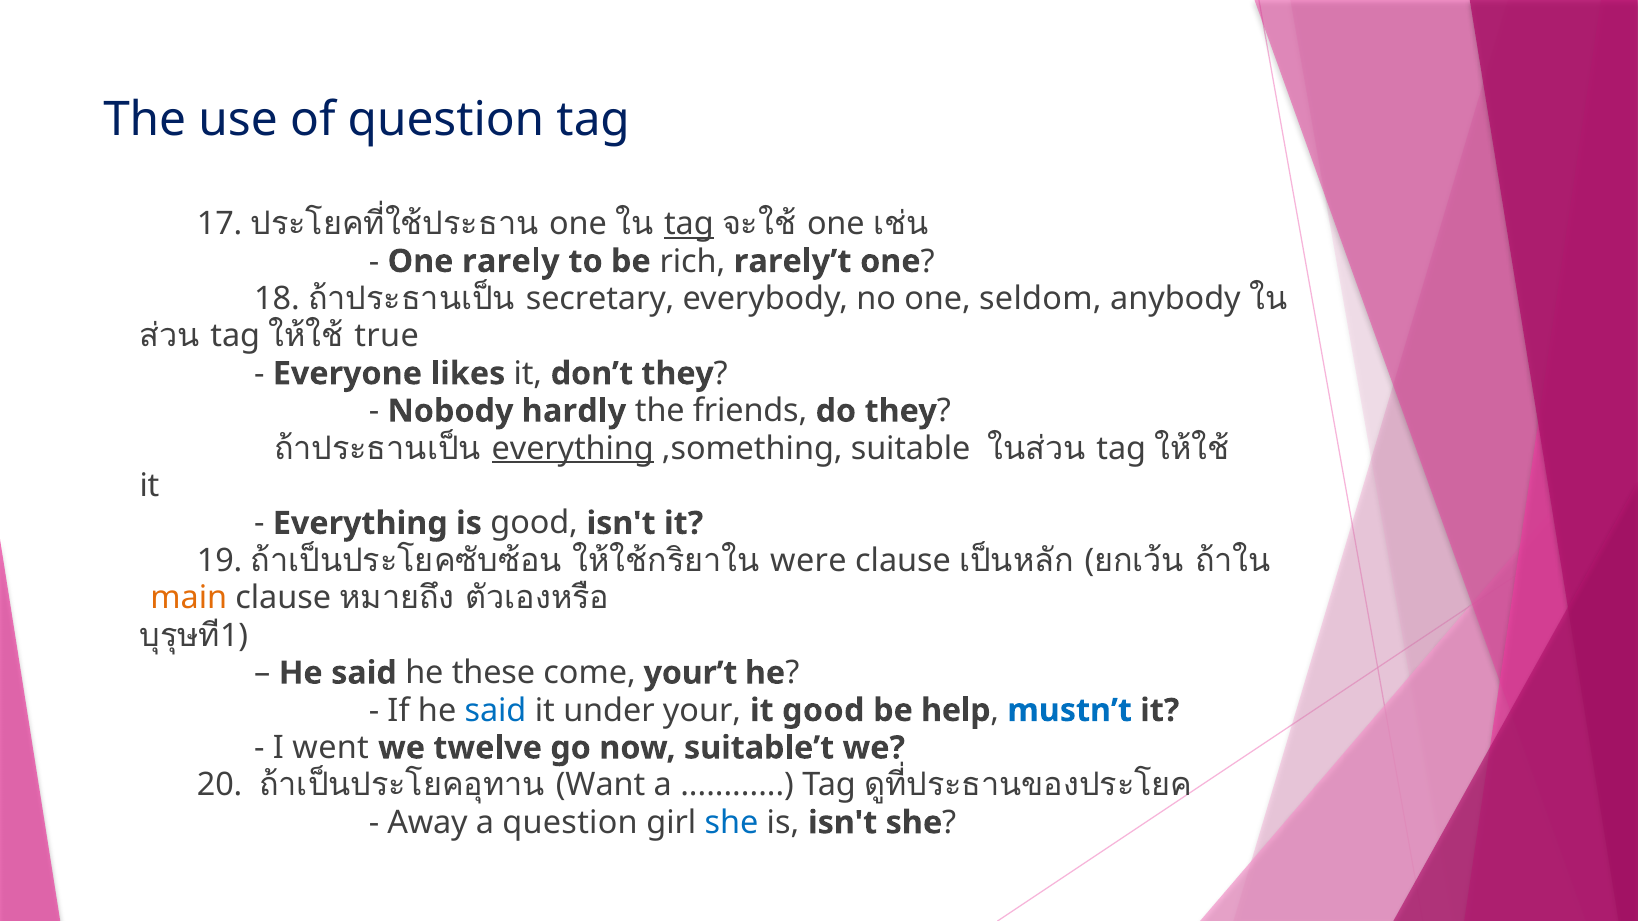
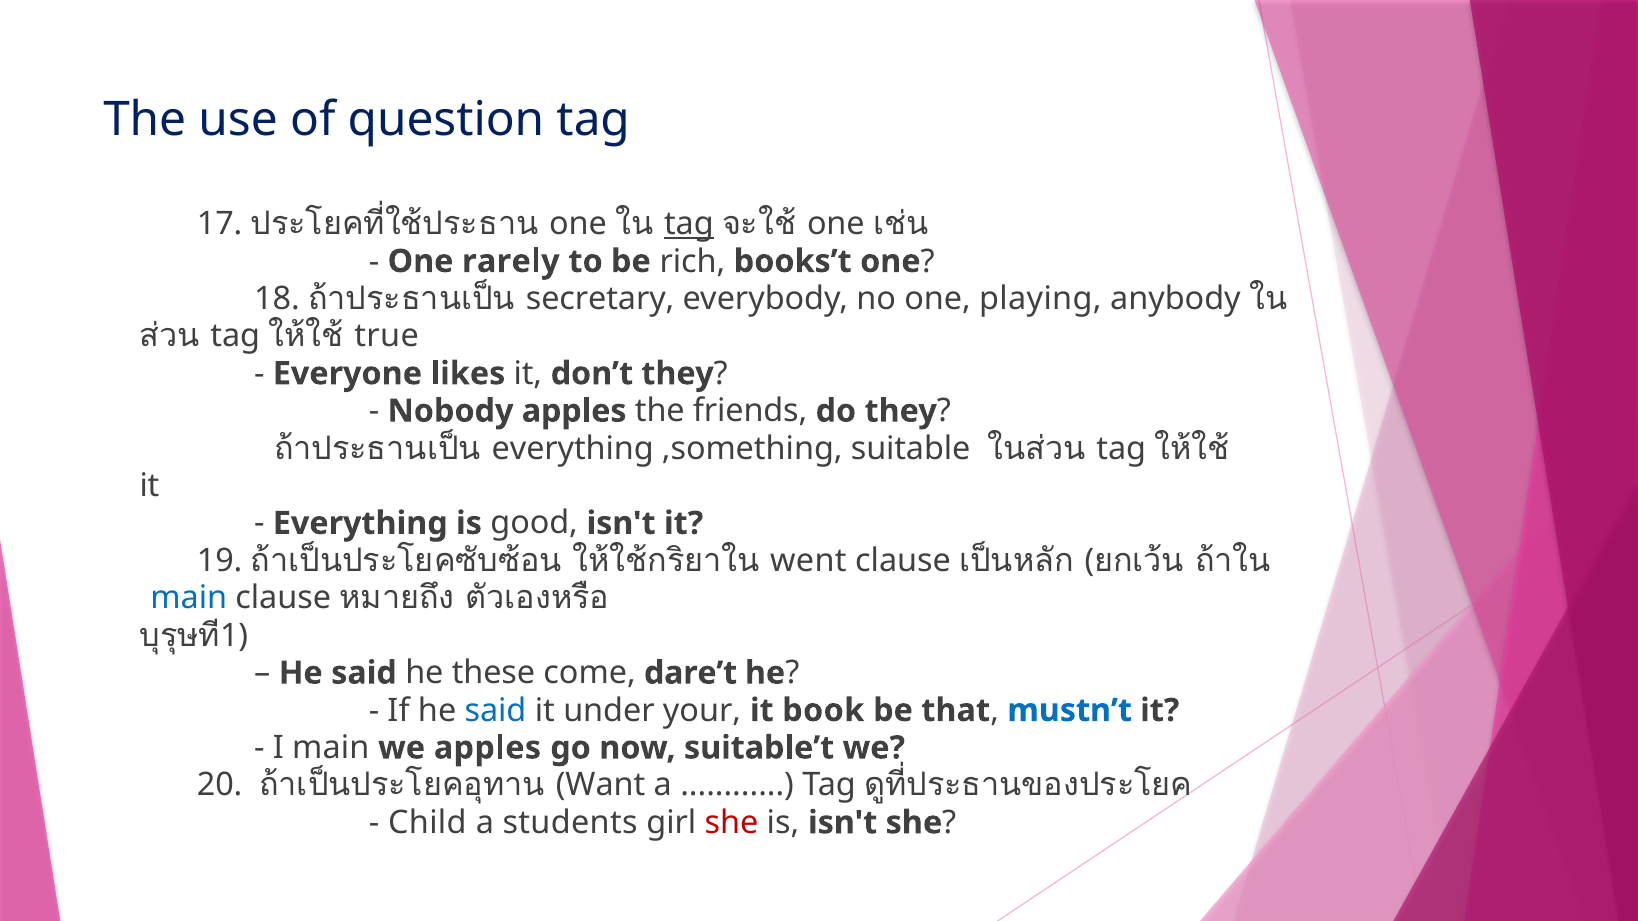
rarely’t: rarely’t -> books’t (793, 261)
seldom: seldom -> playing (1040, 299)
Nobody hardly: hardly -> apples (574, 411)
everything underline: present -> none (573, 449)
were: were -> went (808, 561)
main colour: orange -> blue (189, 598)
your’t: your’t -> dare’t (691, 673)
it good: good -> book (823, 711)
help: help -> that (956, 711)
I went: went -> main (331, 748)
we twelve: twelve -> apples (487, 748)
Away: Away -> Child (427, 823)
a question: question -> students (570, 823)
she colour: blue -> red (732, 823)
